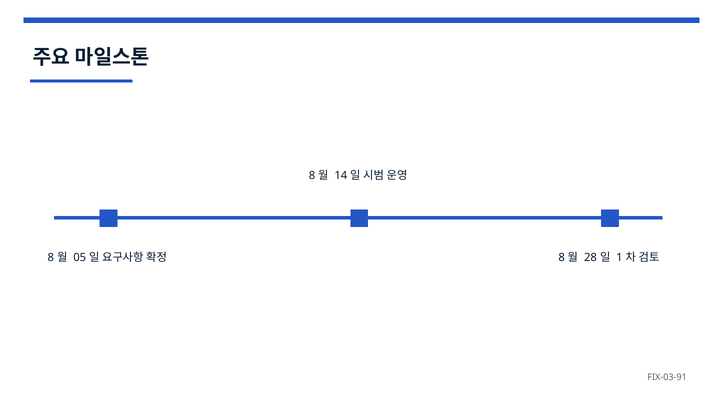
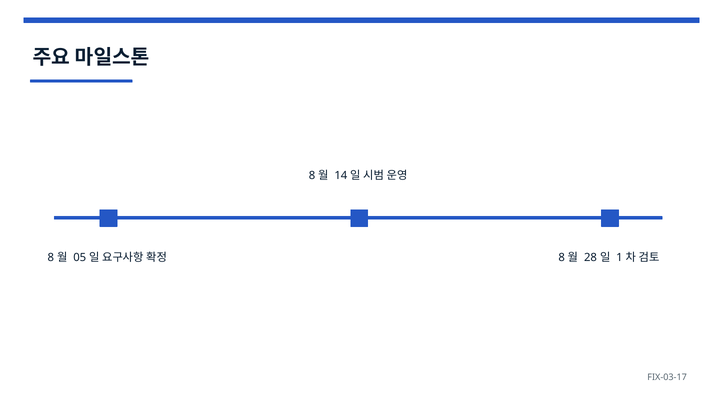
FIX-03-91: FIX-03-91 -> FIX-03-17 (667, 378)
